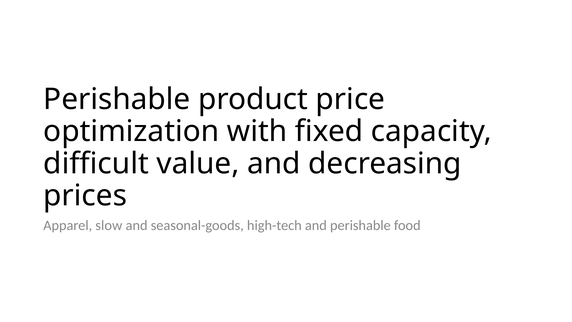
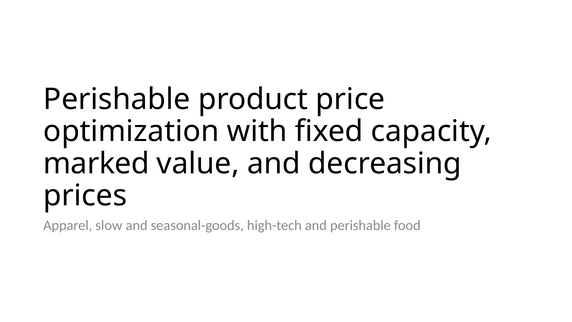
difficult: difficult -> marked (96, 163)
